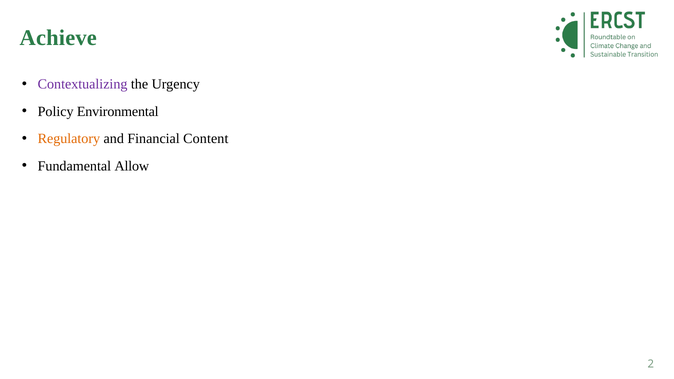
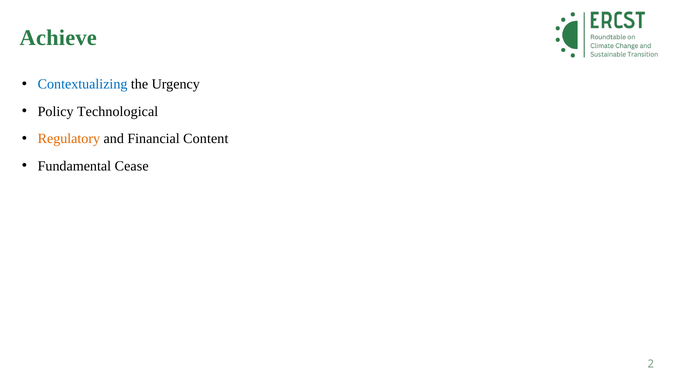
Contextualizing colour: purple -> blue (83, 84)
Environmental: Environmental -> Technological (118, 112)
Allow: Allow -> Cease (132, 166)
